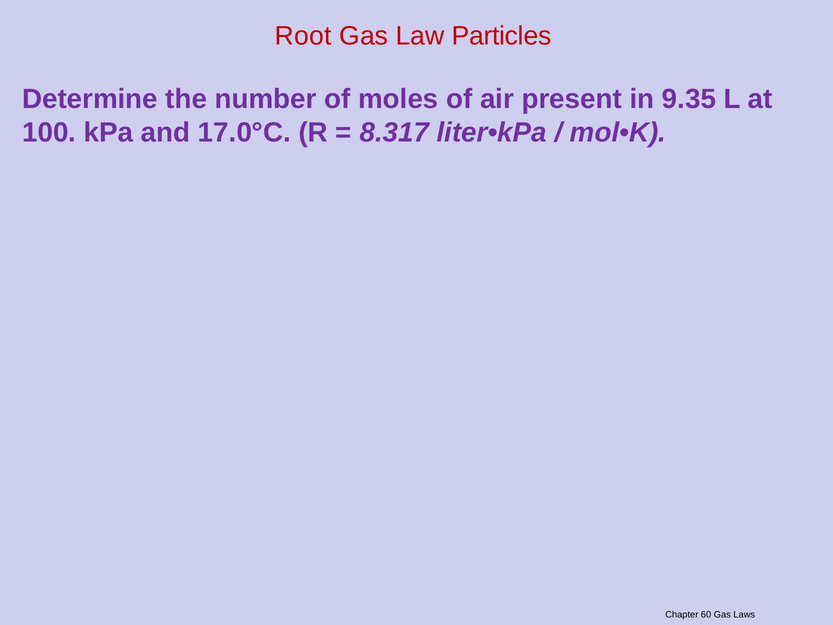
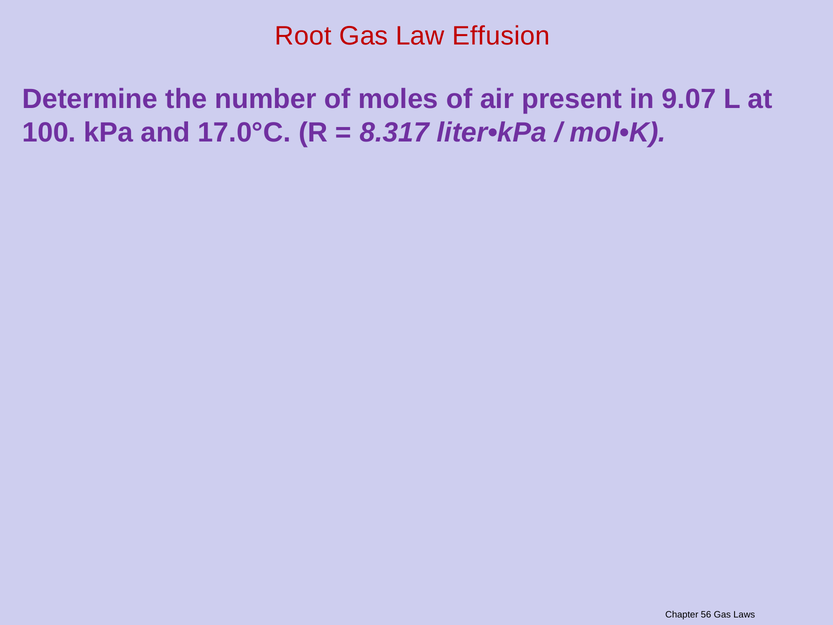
Particles: Particles -> Effusion (501, 36)
9.35: 9.35 -> 9.07 (689, 99)
60: 60 -> 56 (706, 614)
